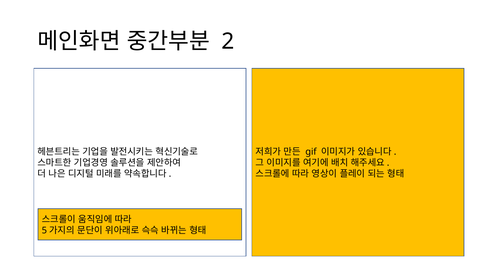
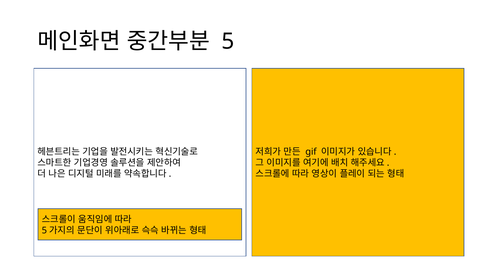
2: 2 -> 5 (228, 41)
